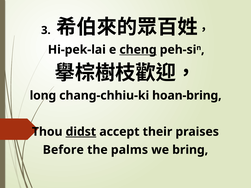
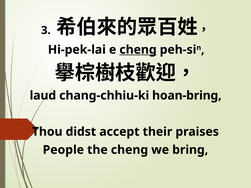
long: long -> laud (43, 96)
didst underline: present -> none (81, 132)
Before: Before -> People (63, 150)
the palms: palms -> cheng (129, 150)
